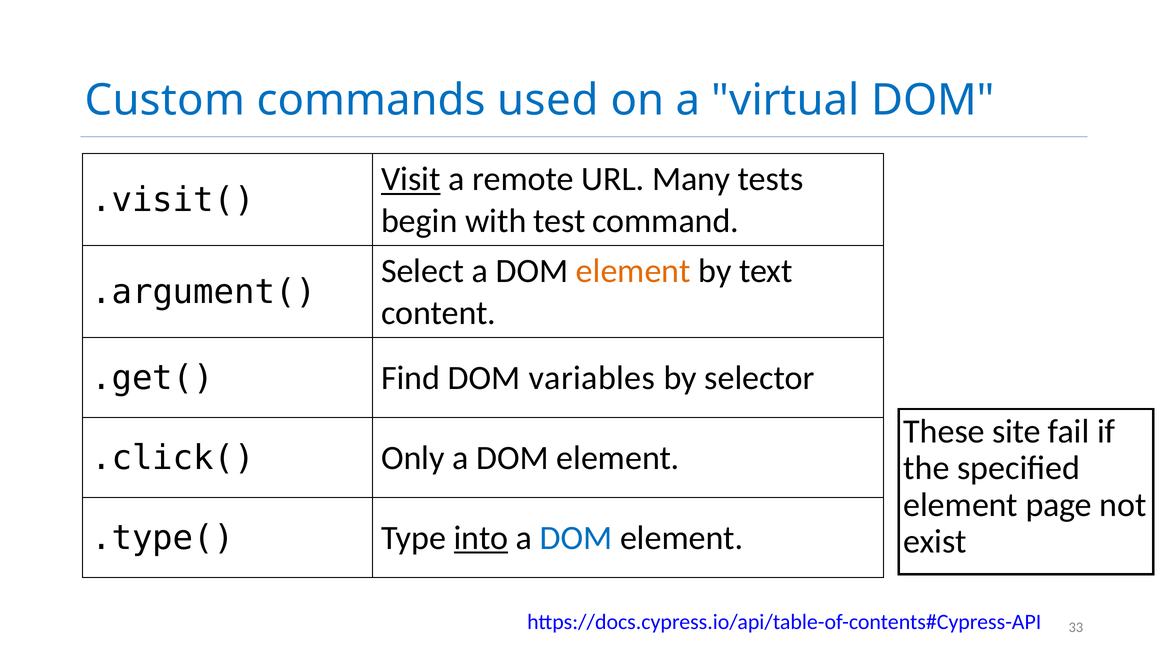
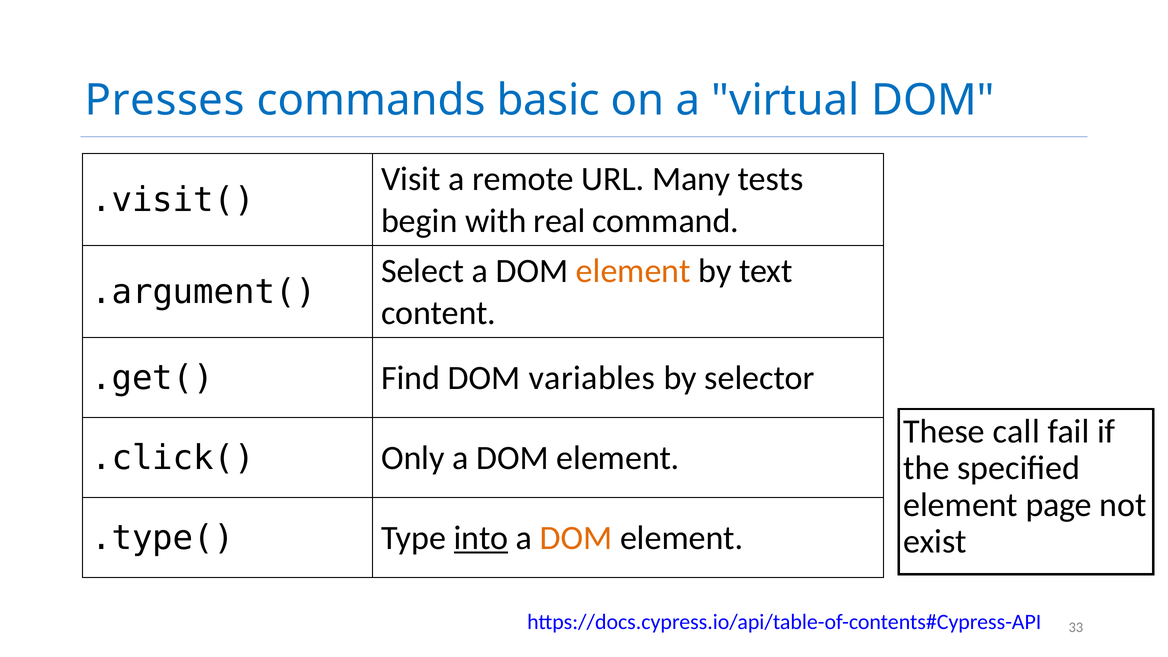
Custom: Custom -> Presses (165, 100)
used: used -> basic (548, 100)
Visit underline: present -> none (411, 179)
test: test -> real (559, 221)
site: site -> call (1016, 431)
DOM colour: blue -> orange (576, 538)
